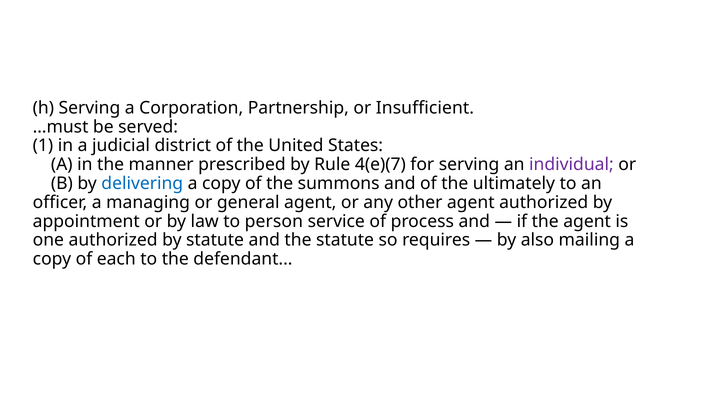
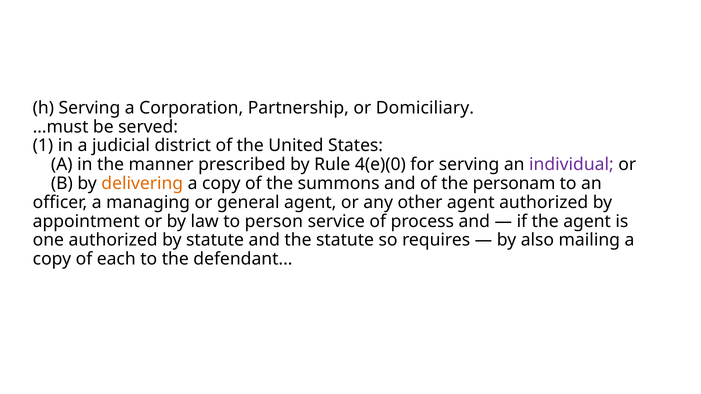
Insufficient: Insufficient -> Domiciliary (425, 108)
4(e)(7: 4(e)(7 -> 4(e)(0 (380, 165)
delivering colour: blue -> orange (142, 184)
ultimately: ultimately -> personam (514, 184)
